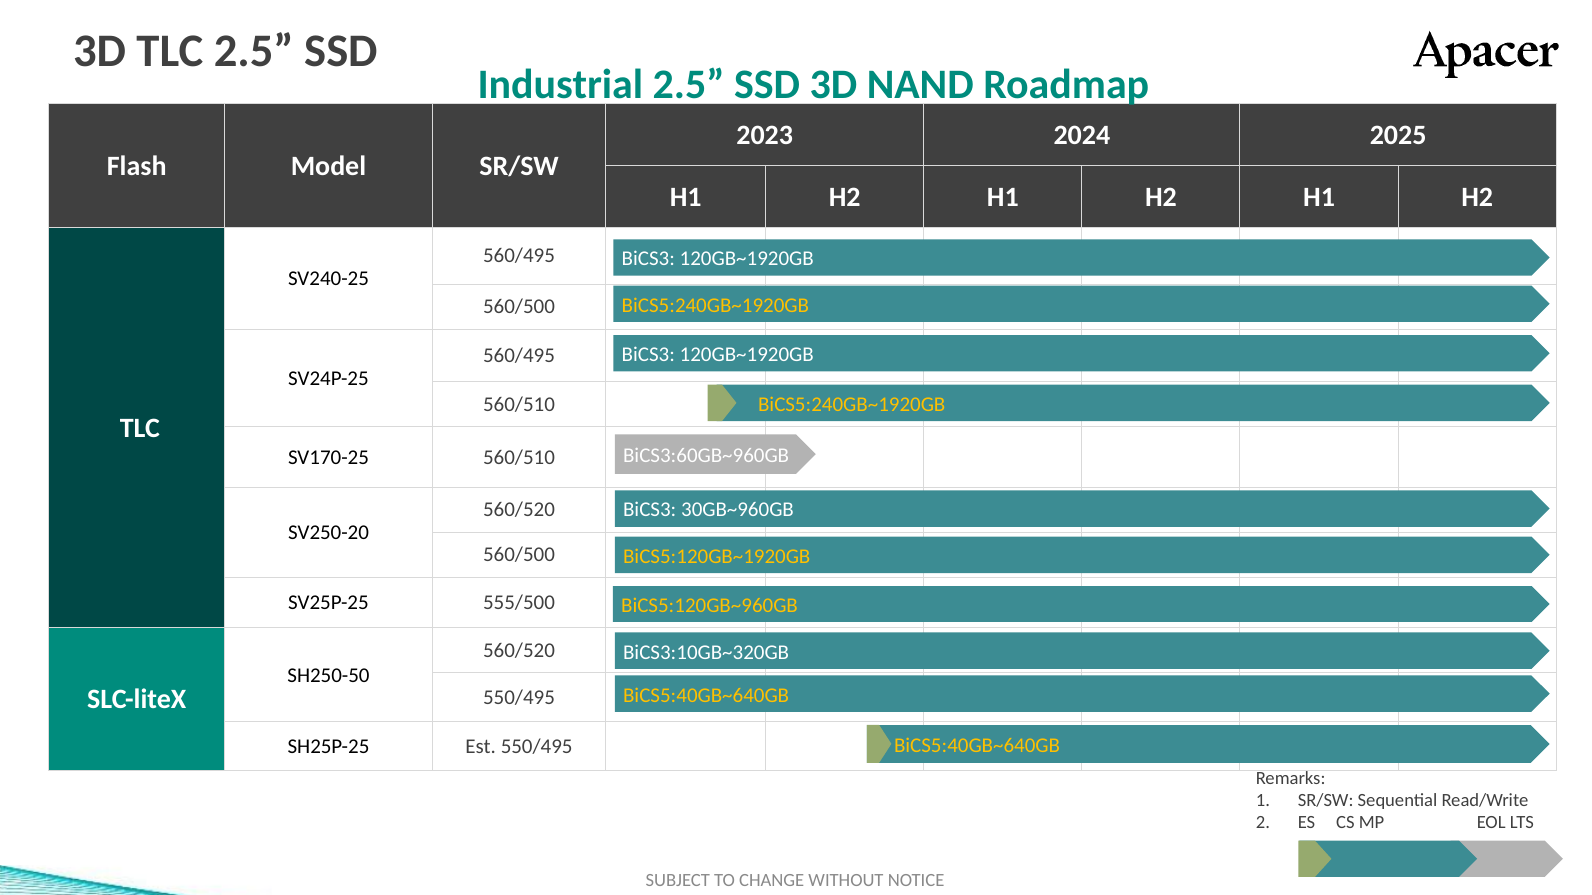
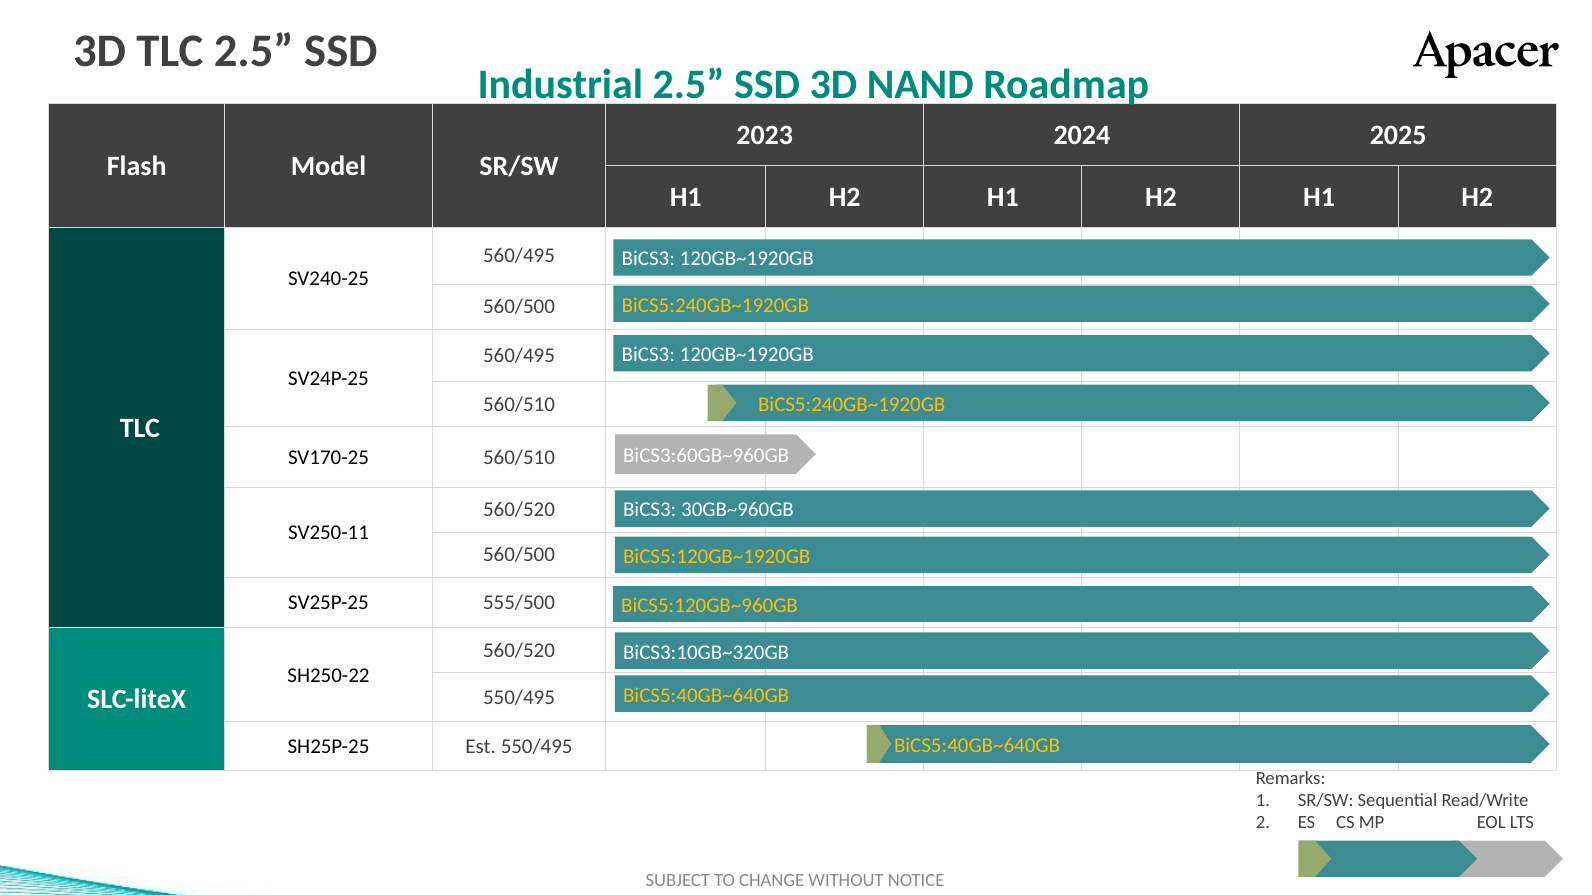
SV250-20: SV250-20 -> SV250-11 (328, 533)
SH250-50: SH250-50 -> SH250-22 (328, 675)
